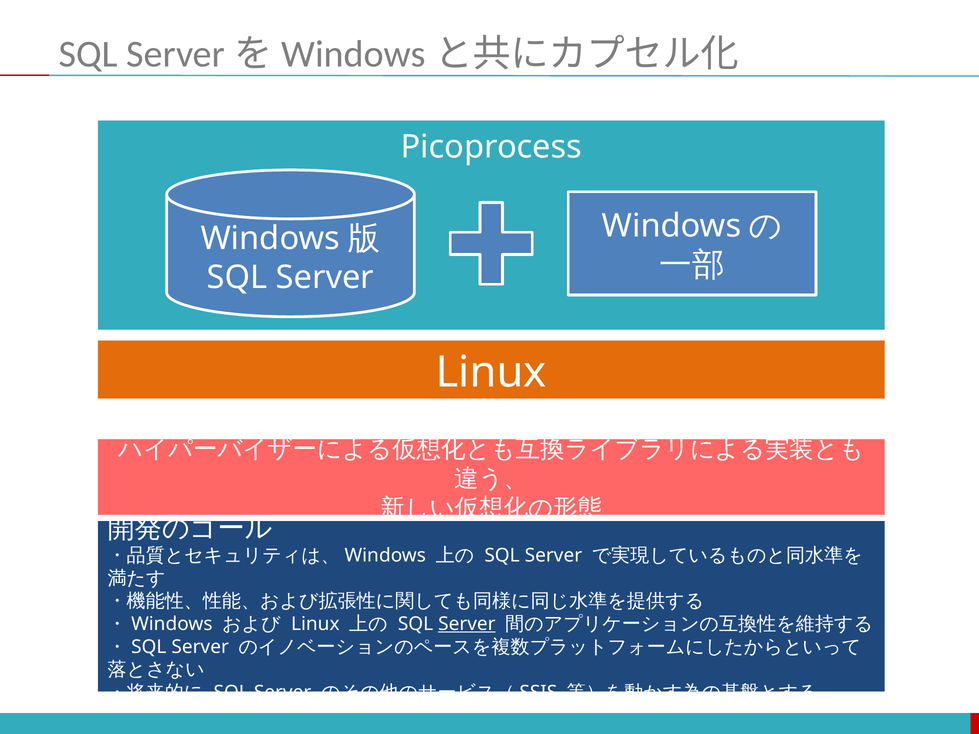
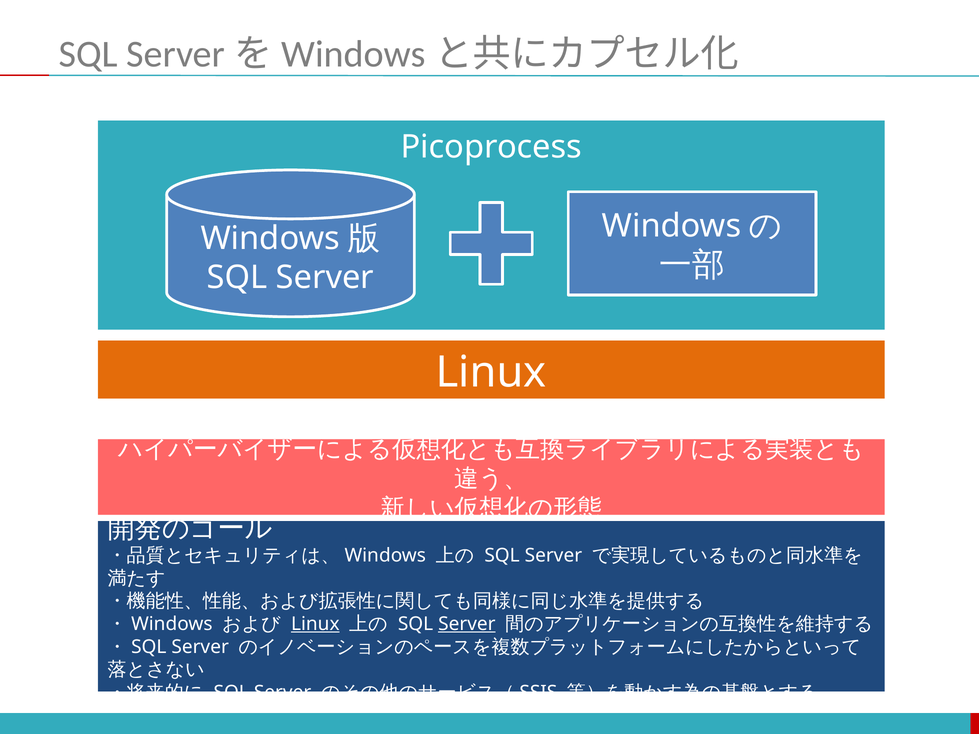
Linux underline: none -> present (315, 624)
